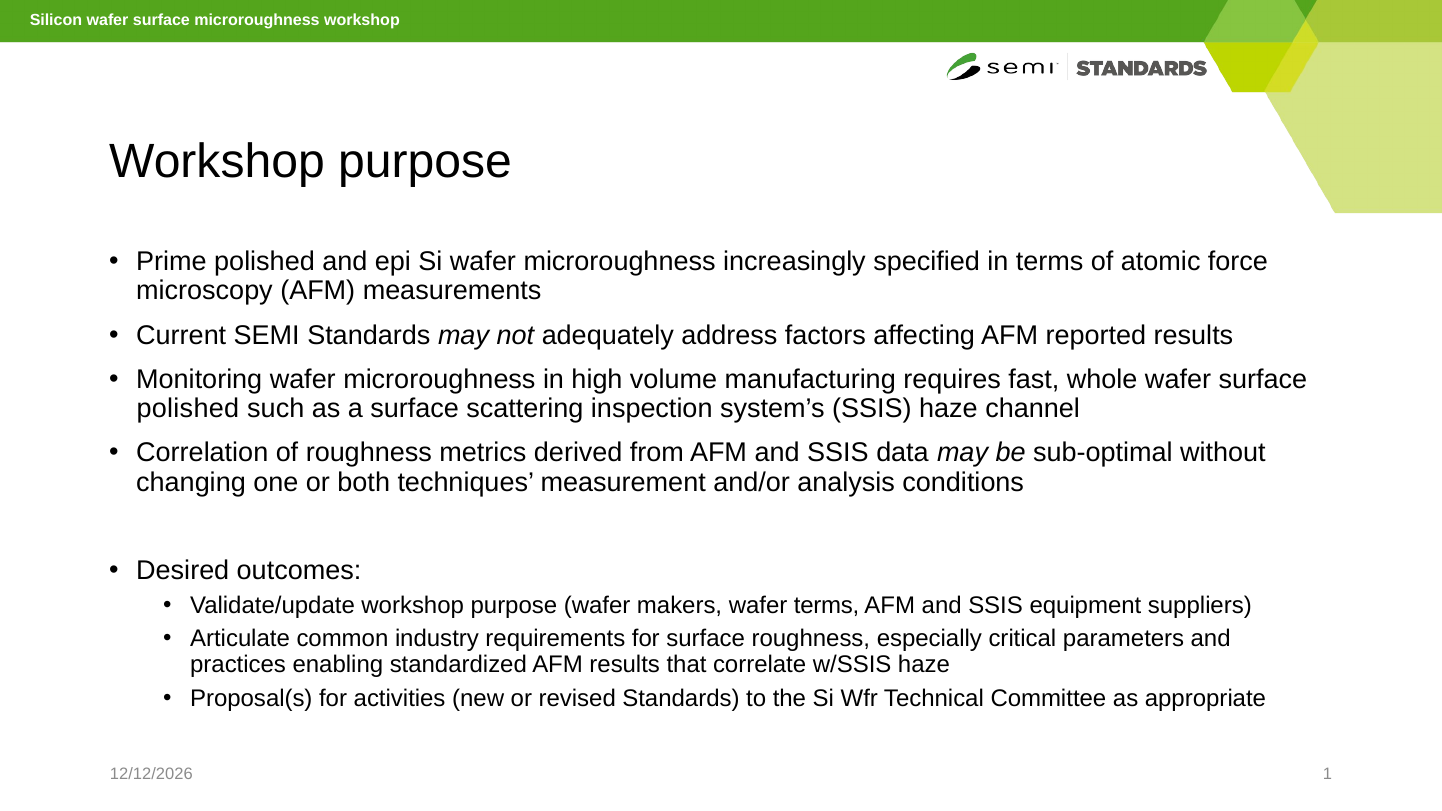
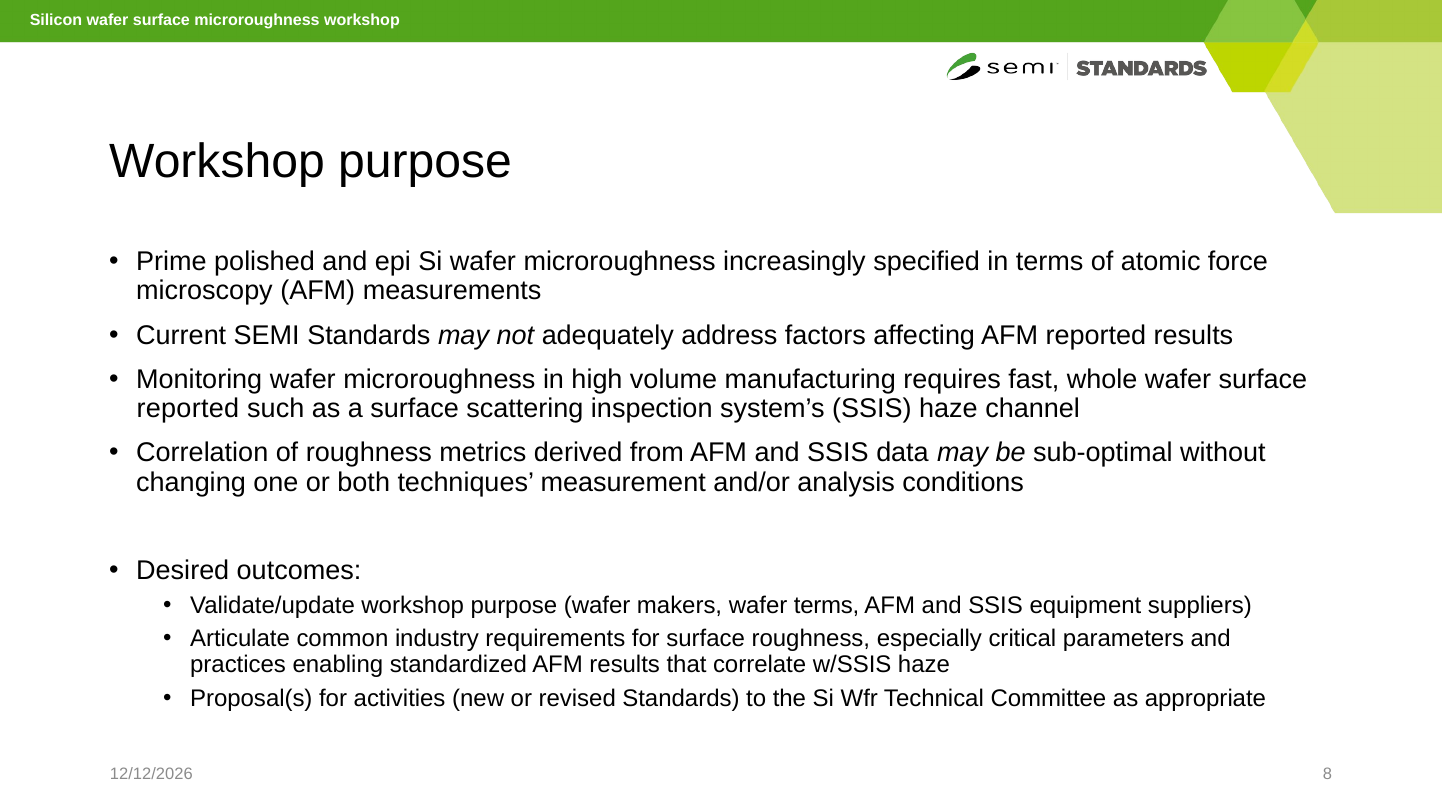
polished: polished -> reported (188, 409)
1: 1 -> 8 (1327, 774)
